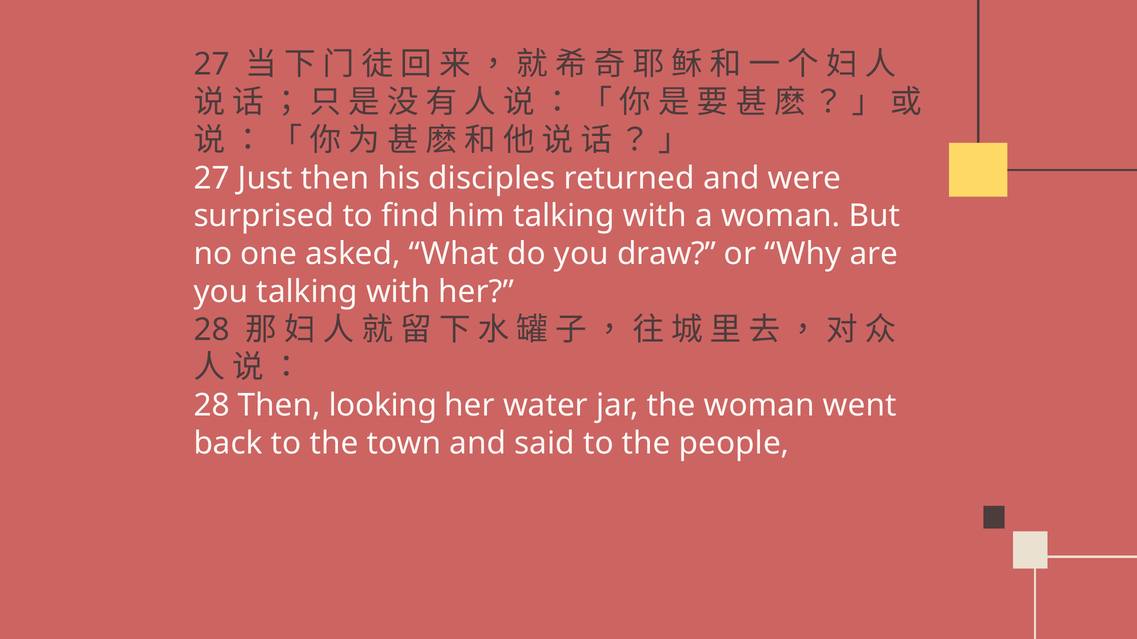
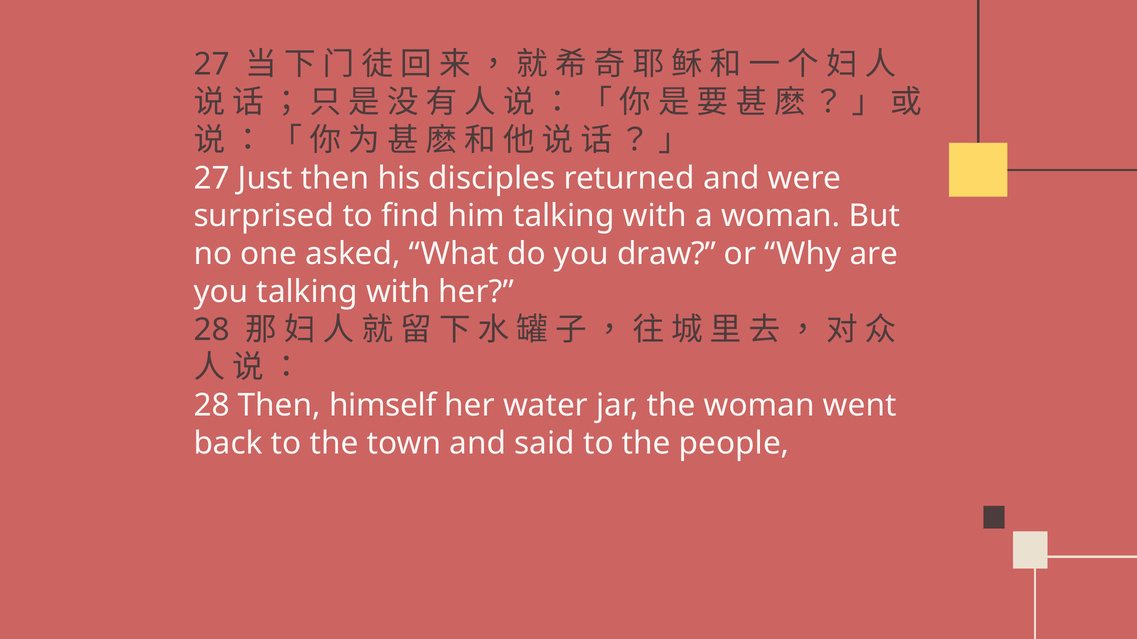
looking: looking -> himself (383, 406)
